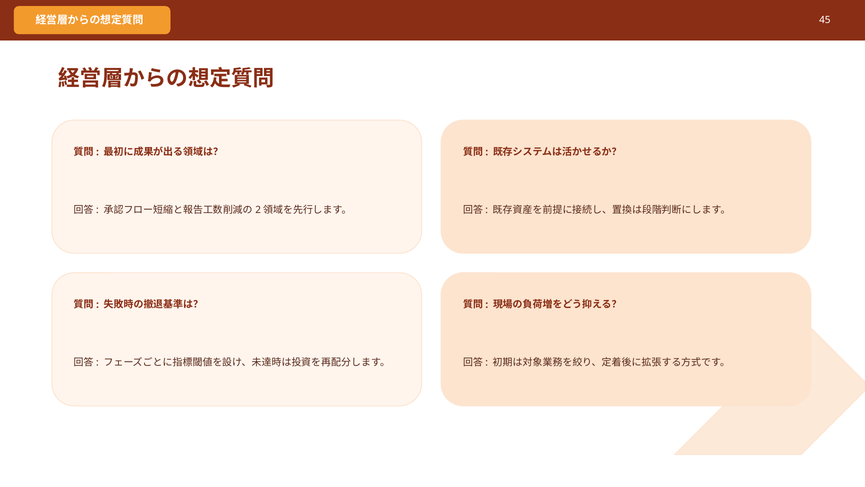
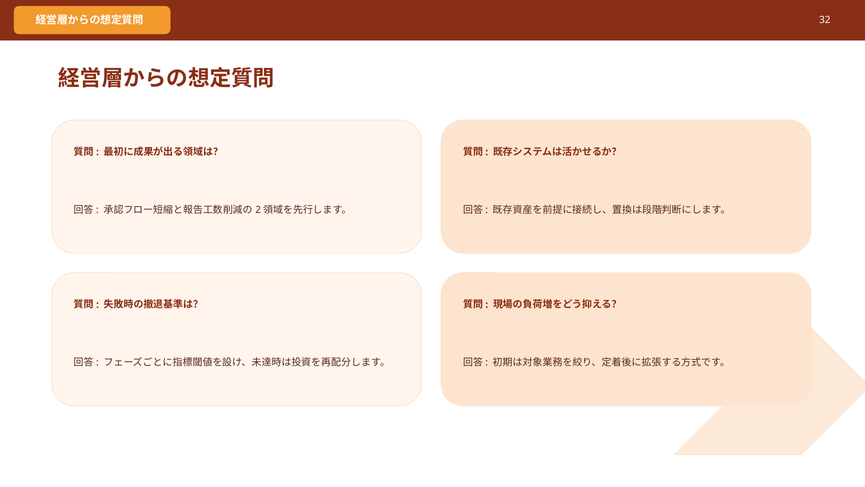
45: 45 -> 32 (825, 20)
